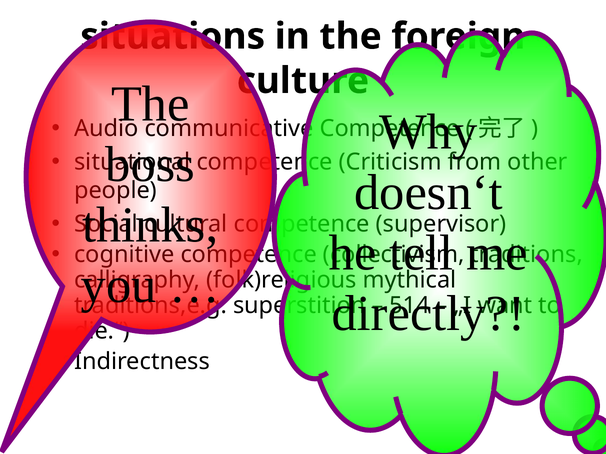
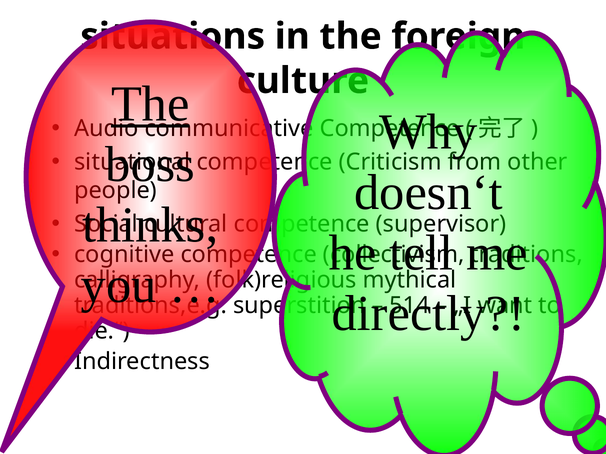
The underline: none -> present (150, 104)
